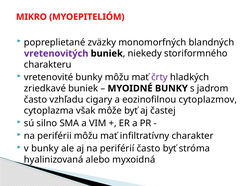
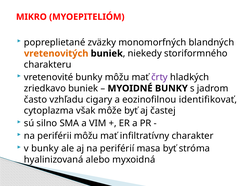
vretenovitých colour: purple -> orange (56, 54)
zriedkavé: zriedkavé -> zriedkavo (45, 88)
cytoplazmov: cytoplazmov -> identifikovať (208, 100)
periférií často: často -> masa (149, 148)
